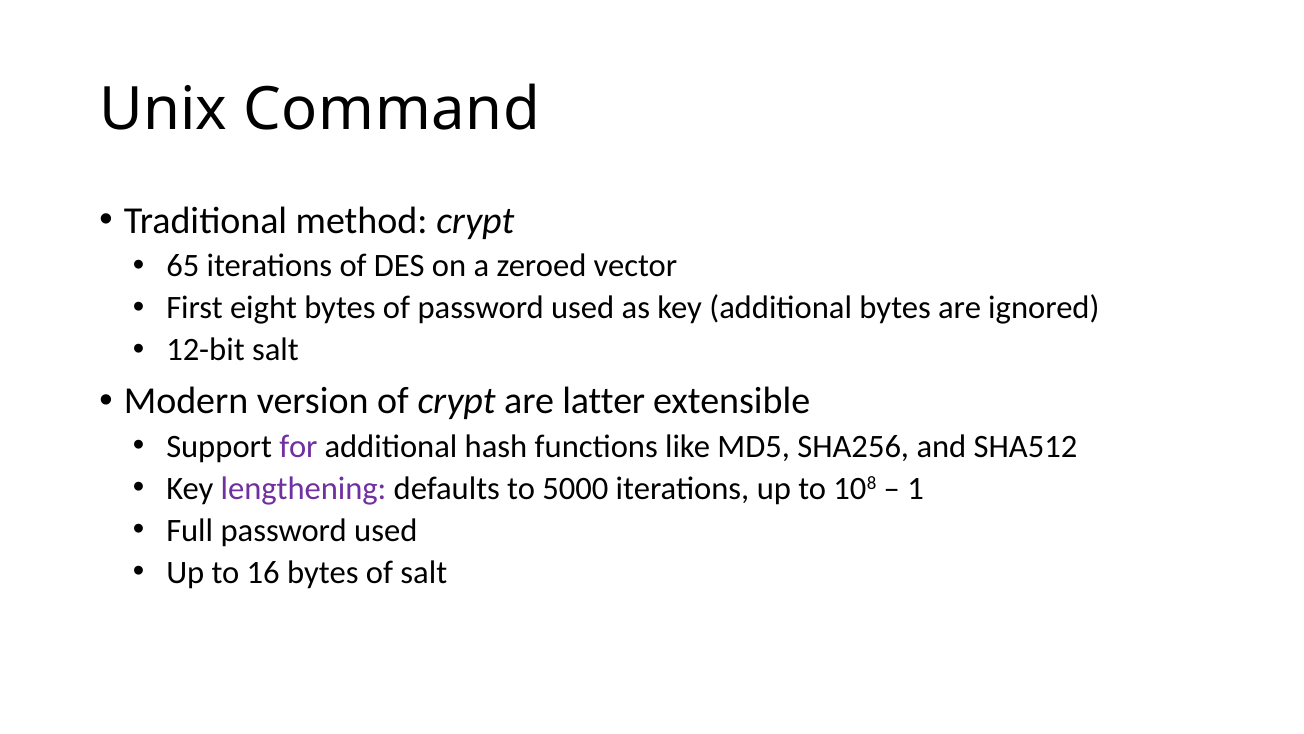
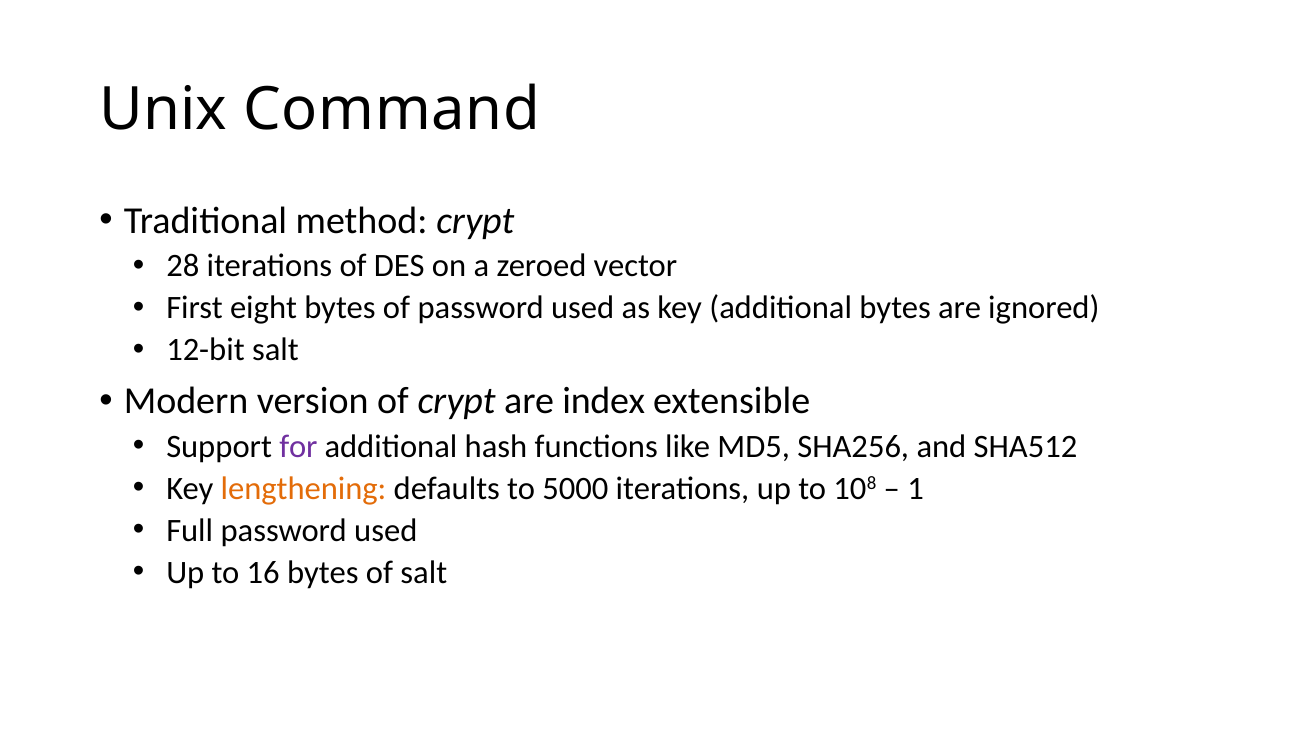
65: 65 -> 28 (183, 265)
latter: latter -> index (604, 401)
lengthening colour: purple -> orange (304, 488)
